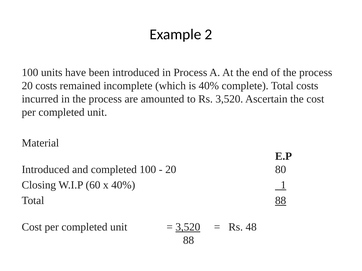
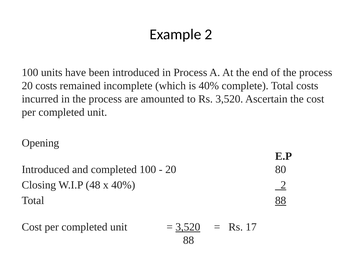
Material: Material -> Opening (40, 143)
60: 60 -> 48 (93, 185)
40% 1: 1 -> 2 (283, 185)
48: 48 -> 17 (251, 227)
